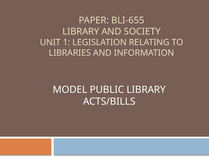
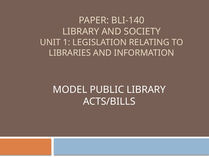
BLI-655: BLI-655 -> BLI-140 (128, 20)
